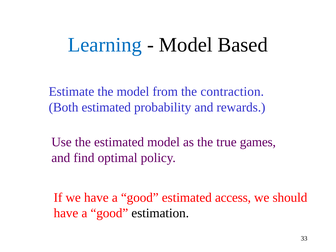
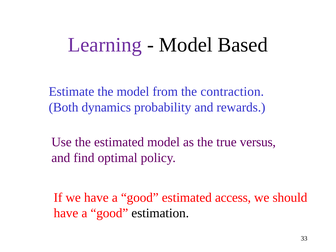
Learning colour: blue -> purple (105, 45)
Both estimated: estimated -> dynamics (106, 107)
games: games -> versus (258, 142)
